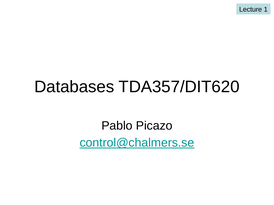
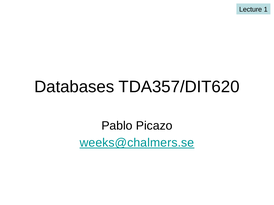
control@chalmers.se: control@chalmers.se -> weeks@chalmers.se (137, 143)
